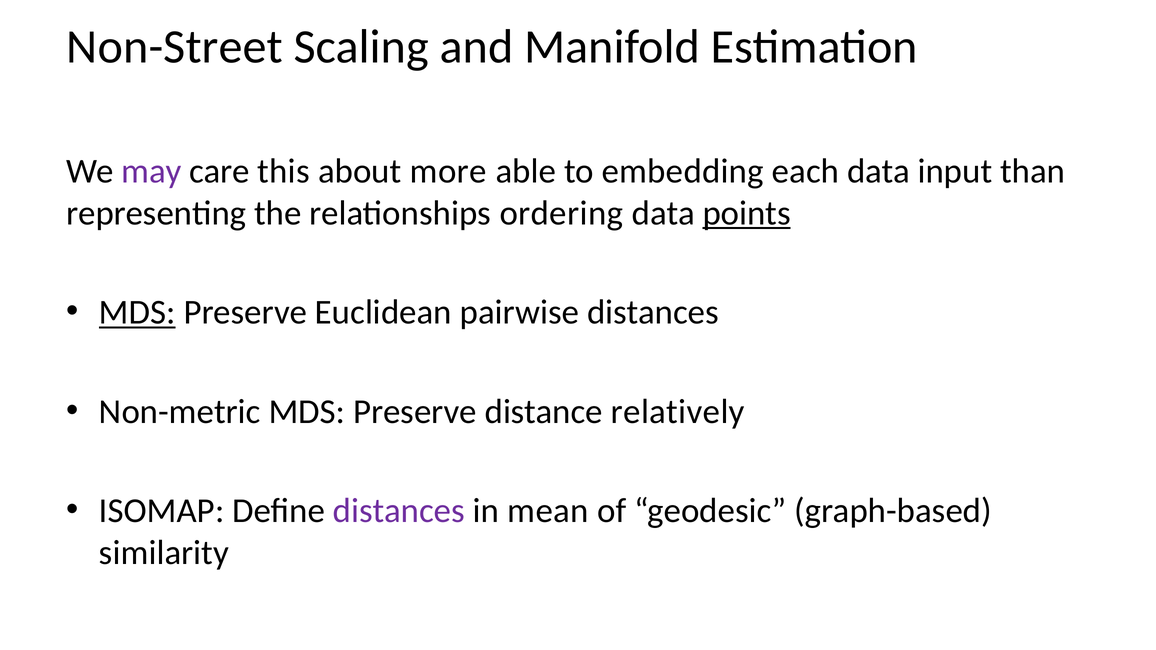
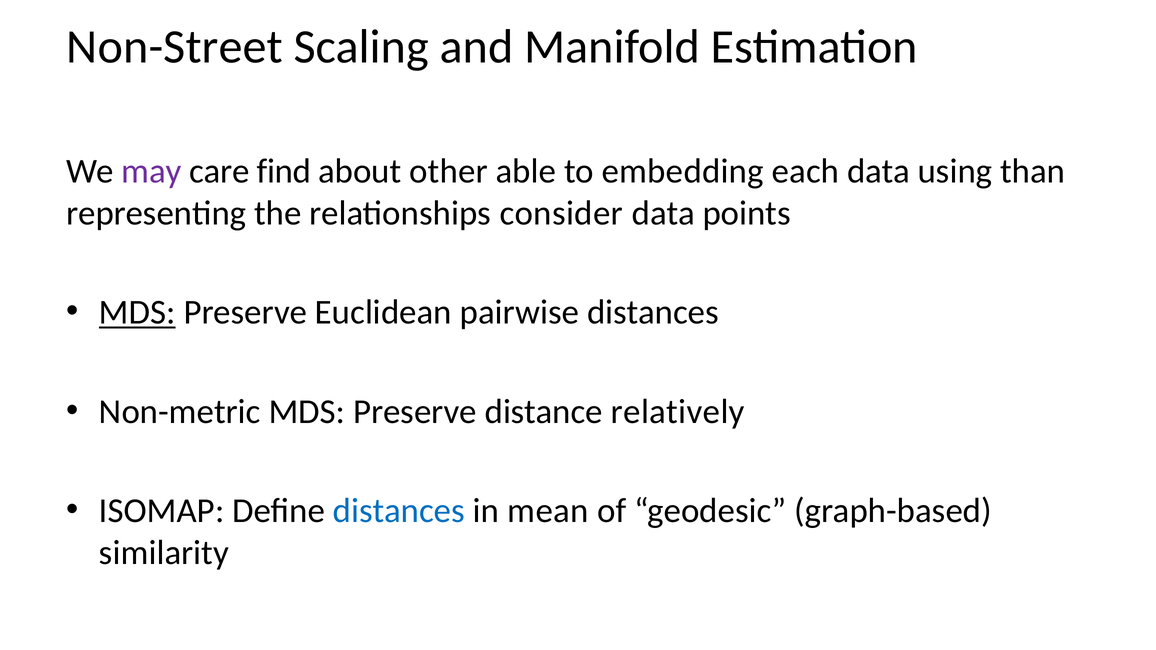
this: this -> find (284, 171)
more: more -> other (448, 171)
input: input -> using (955, 171)
ordering: ordering -> consider (561, 213)
points underline: present -> none (747, 213)
distances colour: purple -> blue (399, 511)
